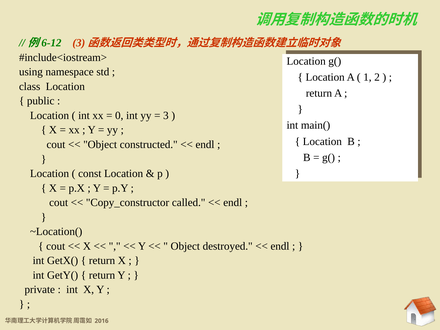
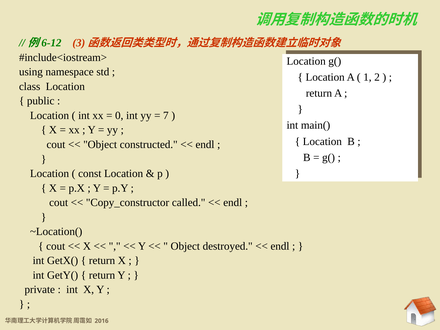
3: 3 -> 7 (166, 115)
